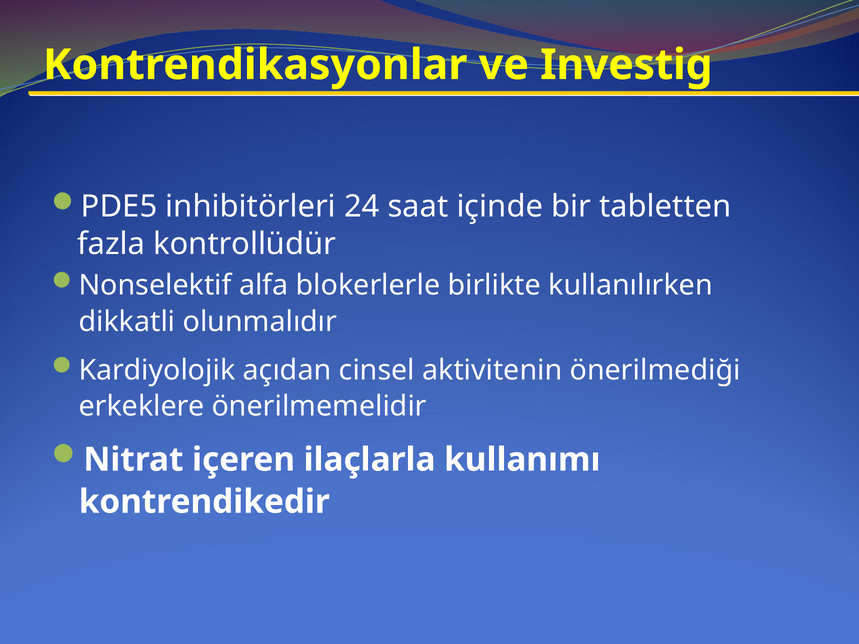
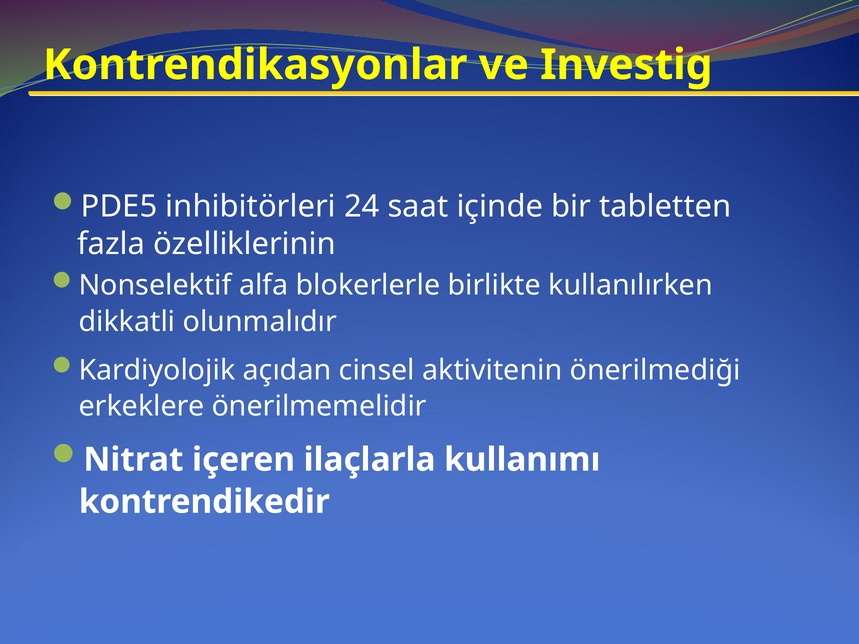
kontrollüdür: kontrollüdür -> özelliklerinin (245, 244)
